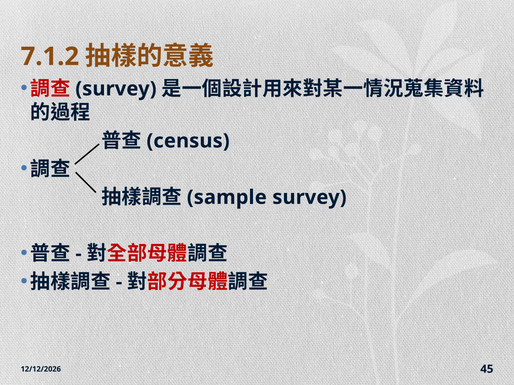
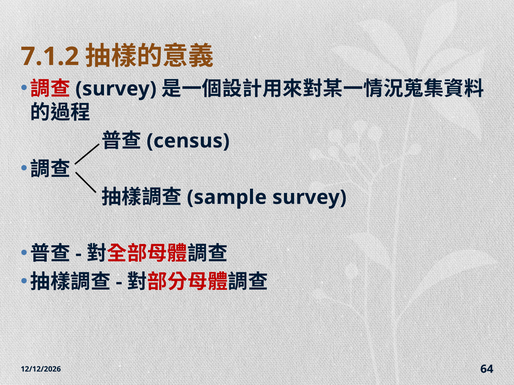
45: 45 -> 64 (487, 369)
